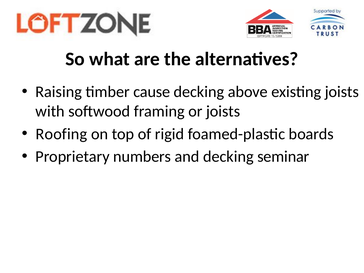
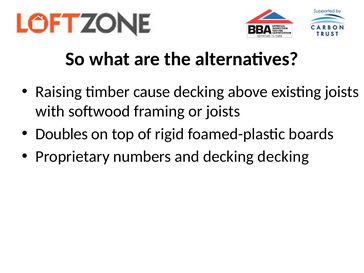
Roofing: Roofing -> Doubles (62, 134)
decking seminar: seminar -> decking (283, 157)
